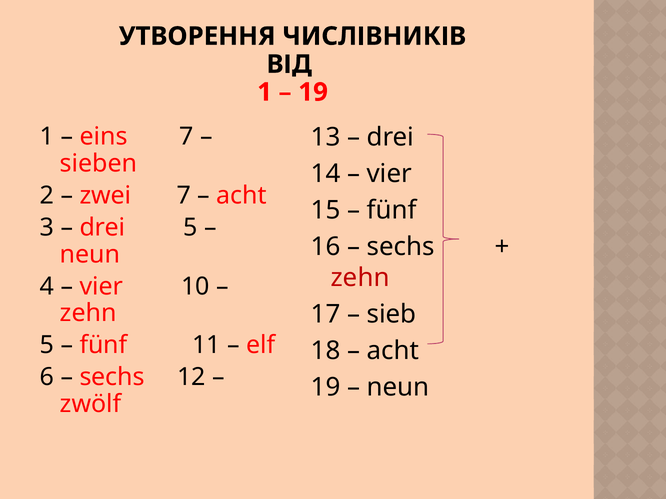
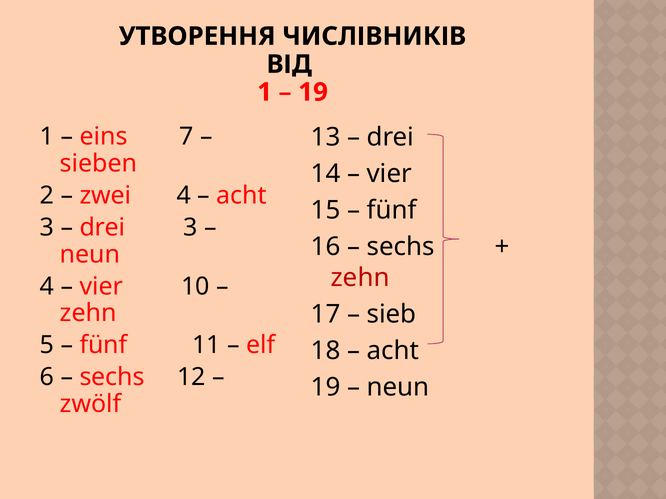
zwei 7: 7 -> 4 (184, 196)
drei 5: 5 -> 3 (191, 228)
